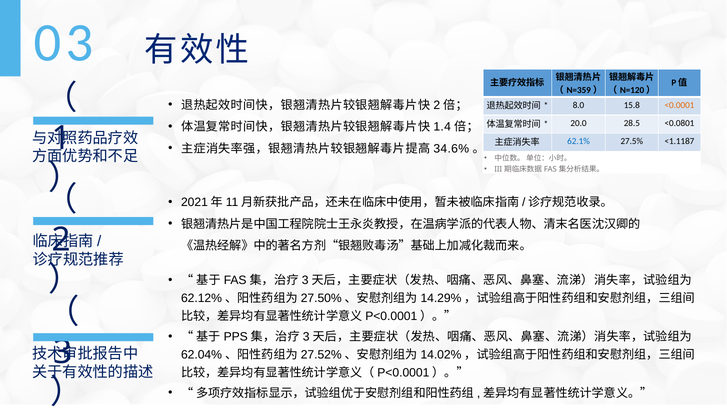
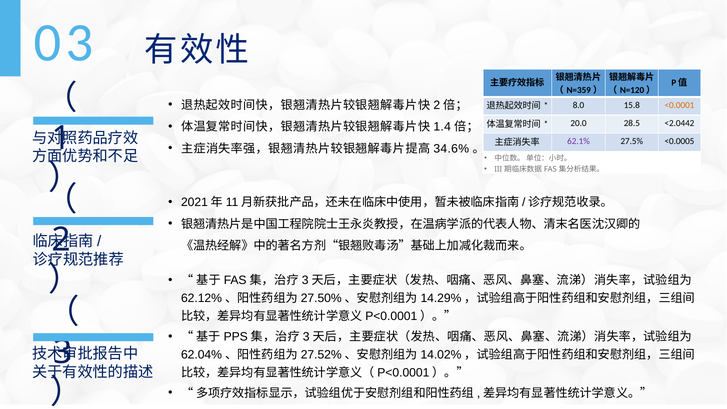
<0.0801: <0.0801 -> <2.0442 (679, 123)
62.1% colour: blue -> purple (578, 141)
<1.1187: <1.1187 -> <0.0005 (679, 141)
